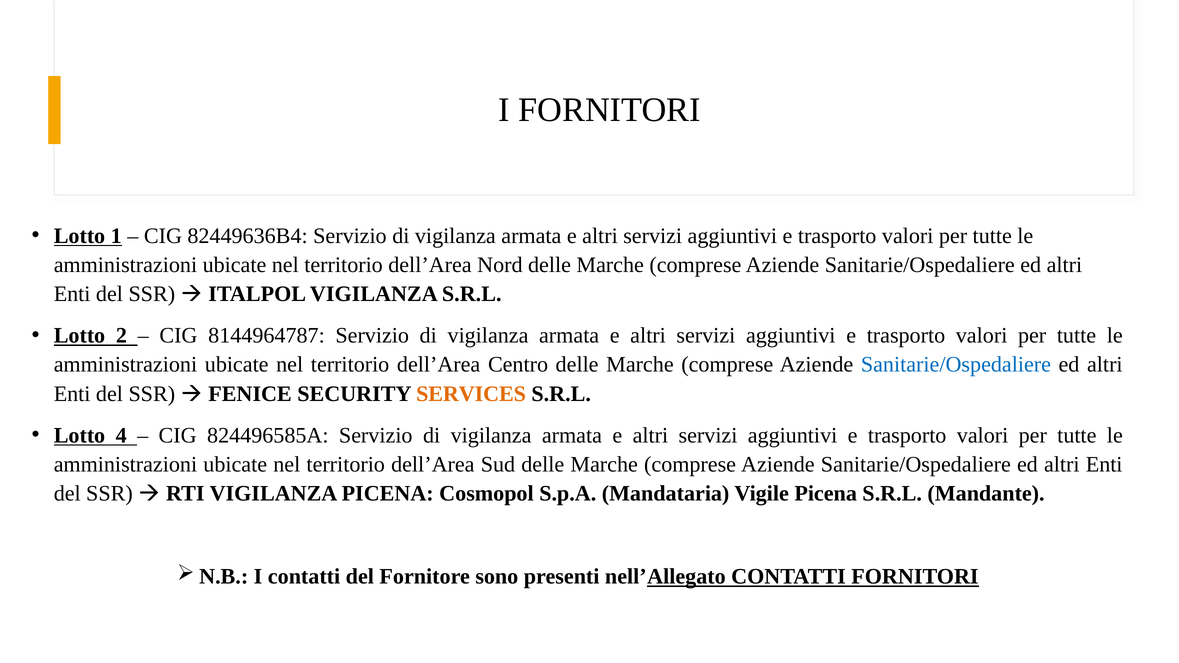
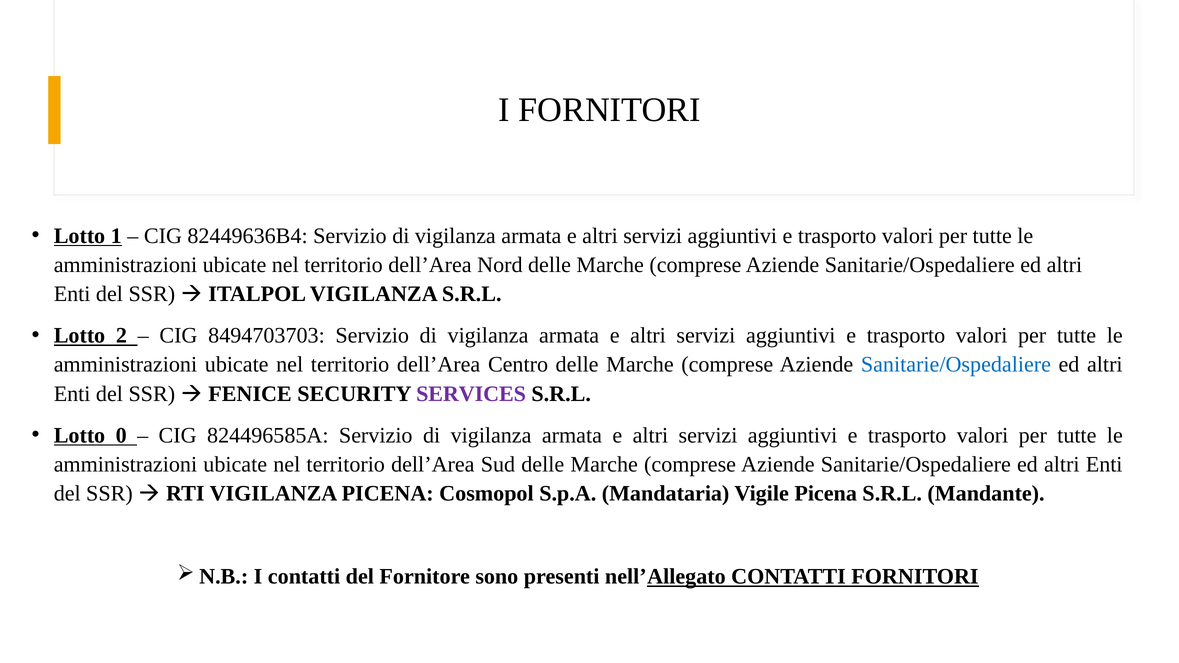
8144964787: 8144964787 -> 8494703703 (266, 336)
SERVICES colour: orange -> purple (471, 394)
4: 4 -> 0 (121, 435)
